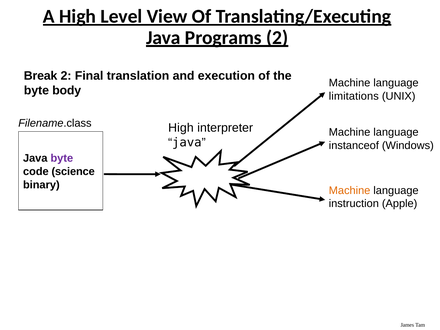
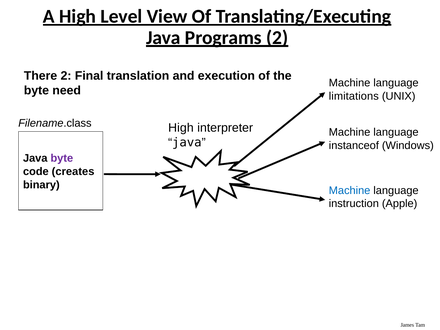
Break: Break -> There (41, 76)
body: body -> need (67, 90)
science: science -> creates (73, 172)
Machine colour: orange -> blue (350, 190)
